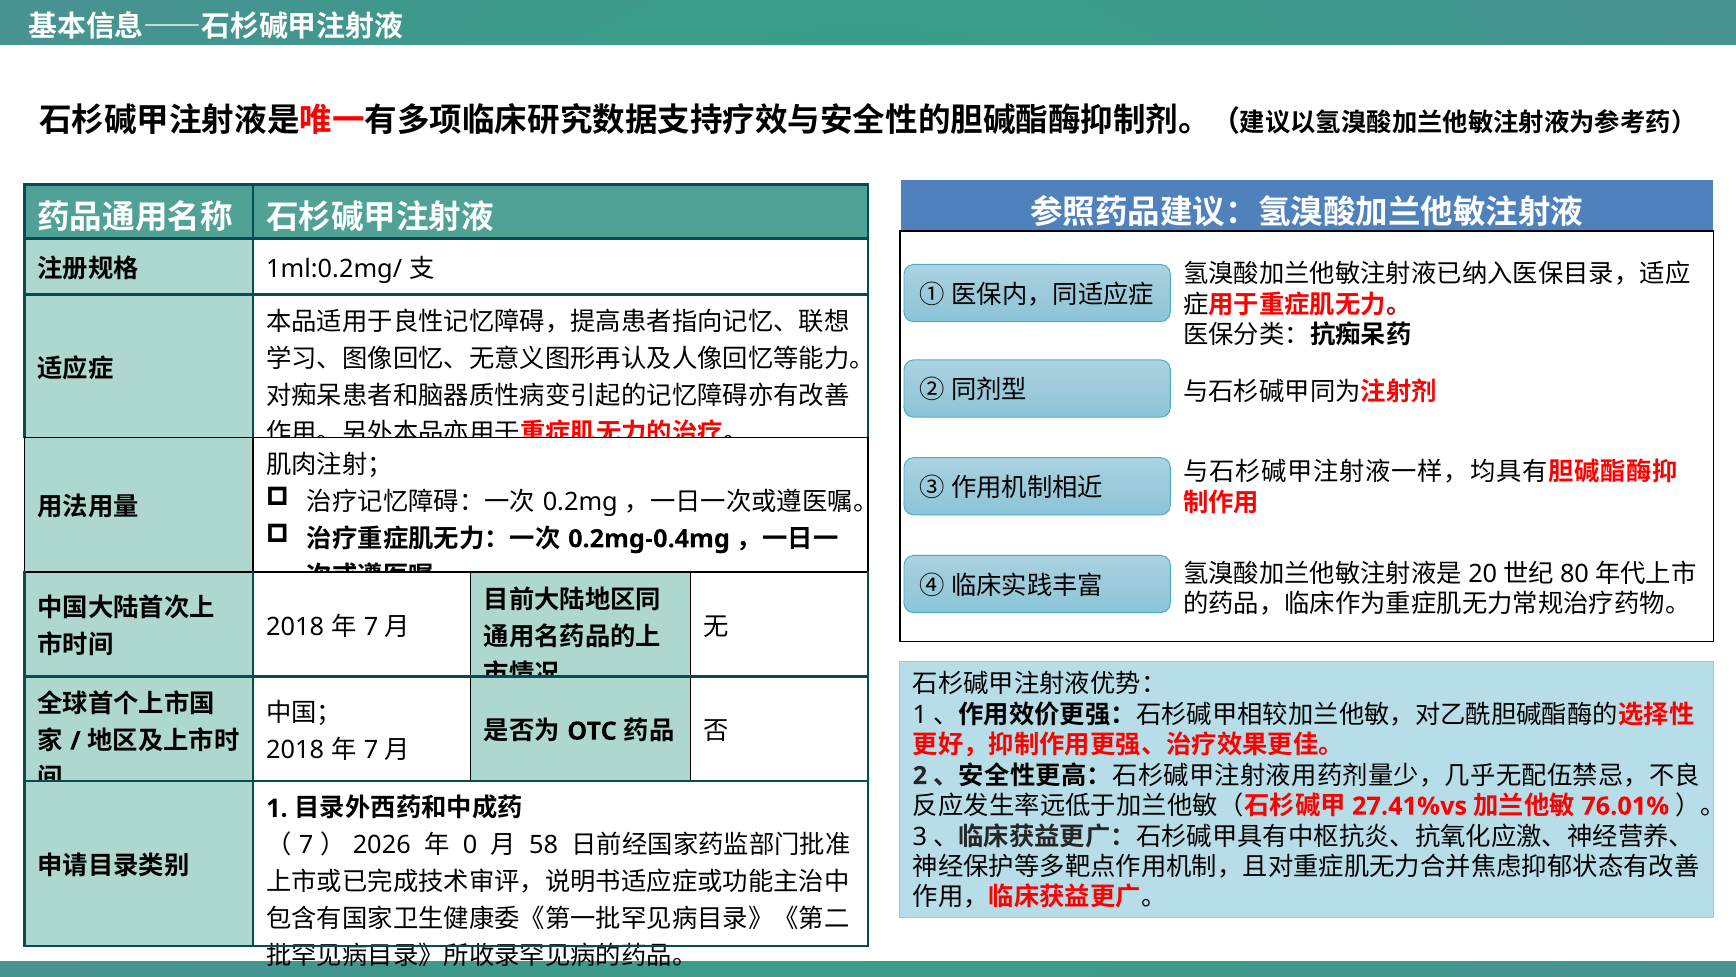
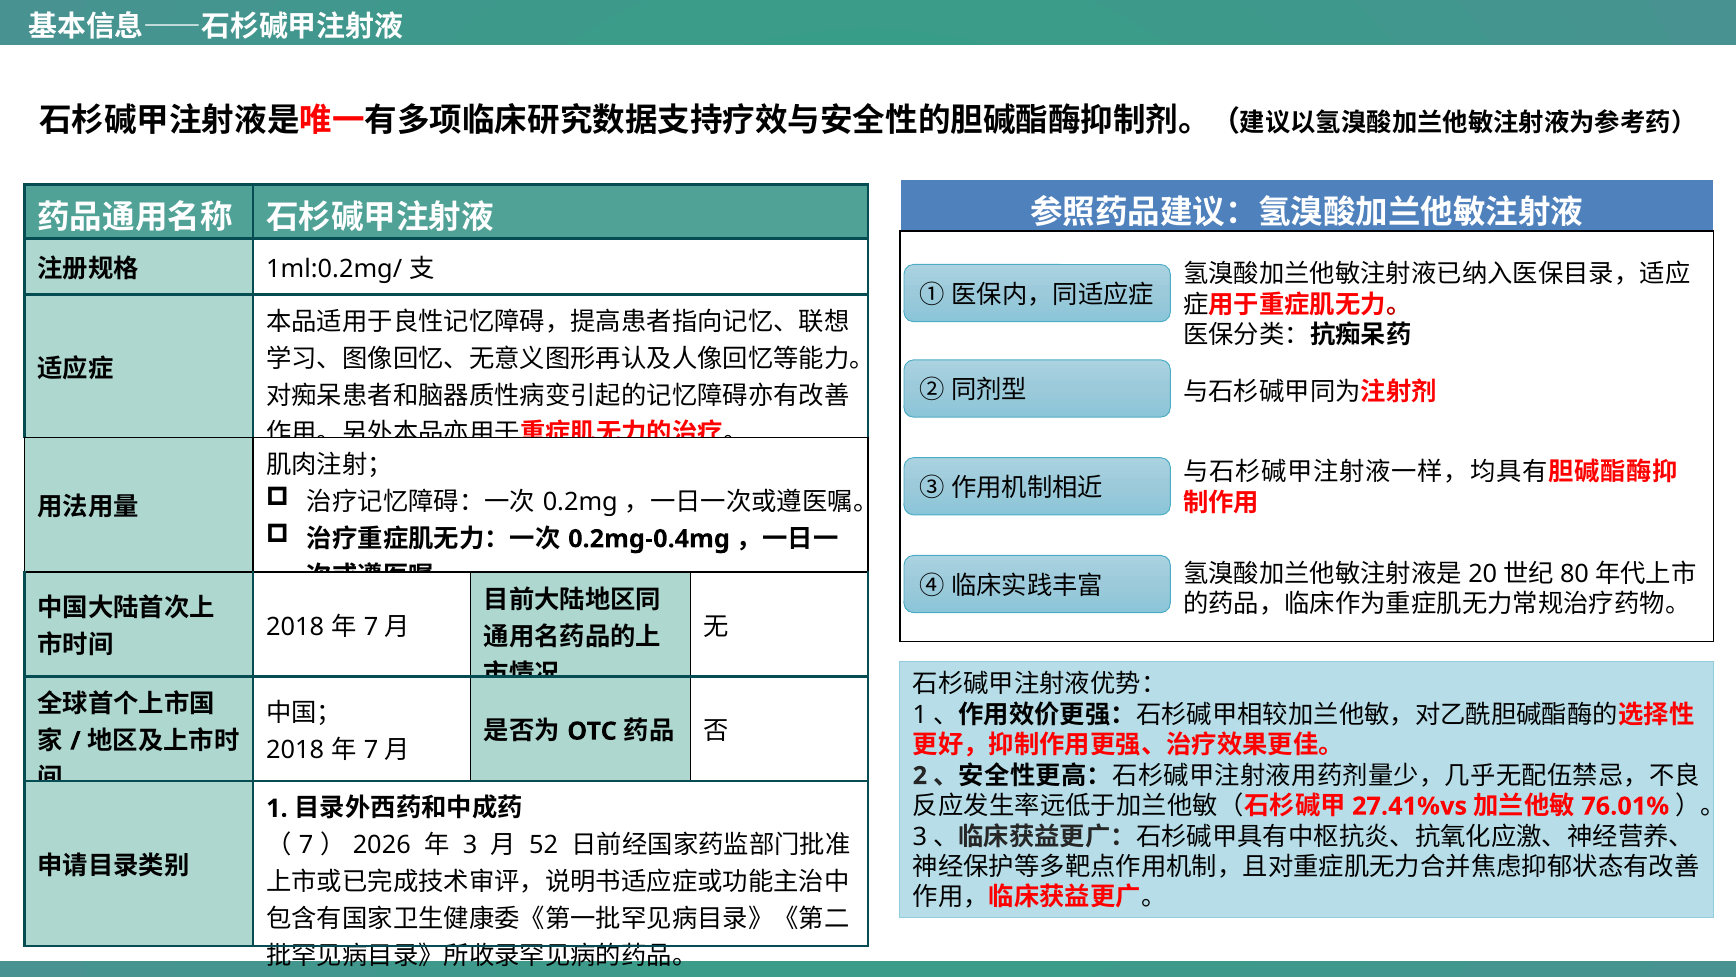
0: 0 -> 3 (470, 845)
58: 58 -> 52 (544, 845)
